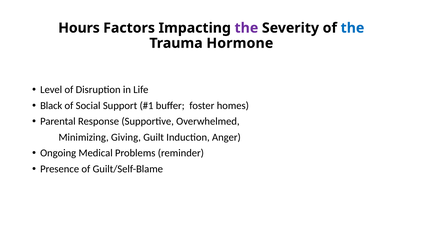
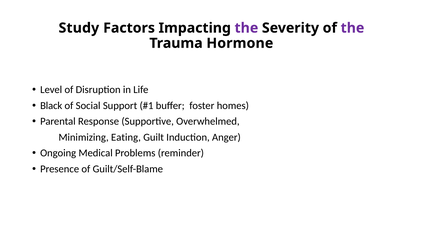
Hours: Hours -> Study (79, 28)
the colour: blue -> purple (352, 28)
Giving: Giving -> Eating (126, 137)
